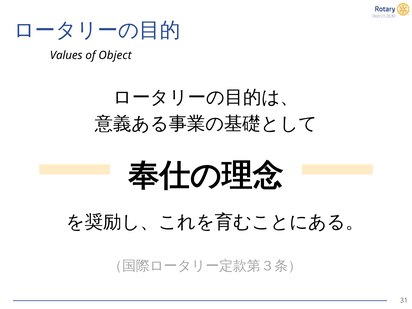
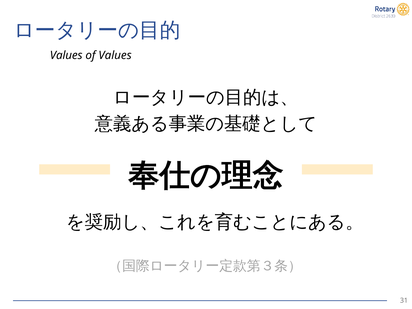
of Object: Object -> Values (115, 55)
